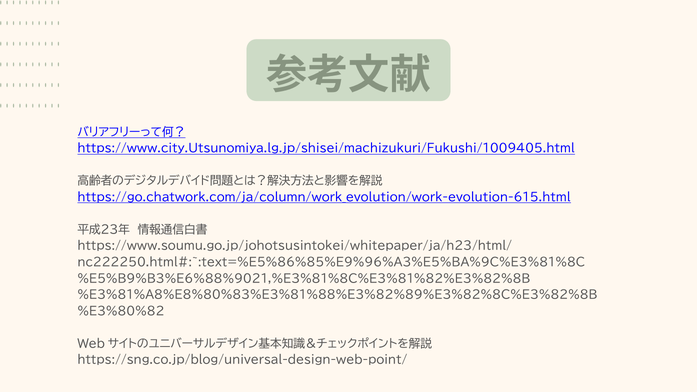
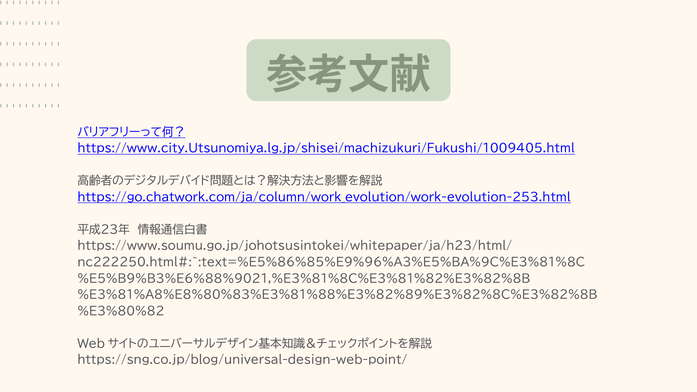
https://go.chatwork.com/ja/column/work_evolution/work-evolution-615.html: https://go.chatwork.com/ja/column/work_evolution/work-evolution-615.html -> https://go.chatwork.com/ja/column/work_evolution/work-evolution-253.html (324, 197)
